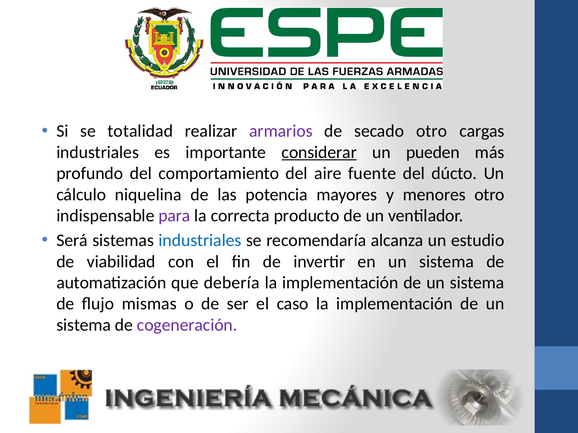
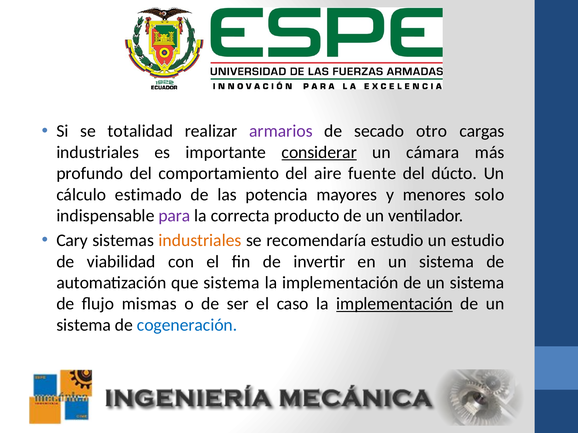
pueden: pueden -> cámara (433, 152)
niquelina: niquelina -> estimado (148, 195)
menores otro: otro -> solo (489, 195)
Será: Será -> Cary (72, 241)
industriales colour: blue -> orange (200, 241)
recomendaría alcanza: alcanza -> estudio (397, 241)
que debería: debería -> sistema (232, 283)
implementación underline: none -> present (394, 304)
cogeneración colour: purple -> blue (187, 325)
